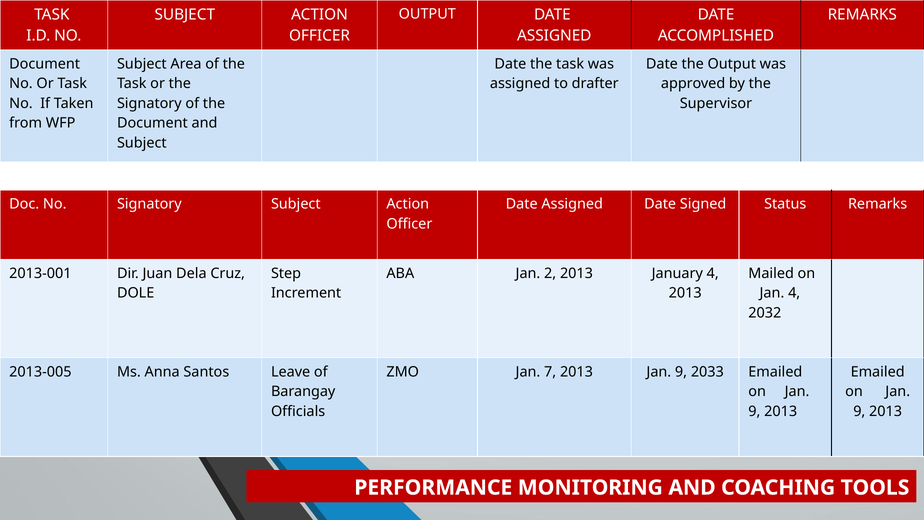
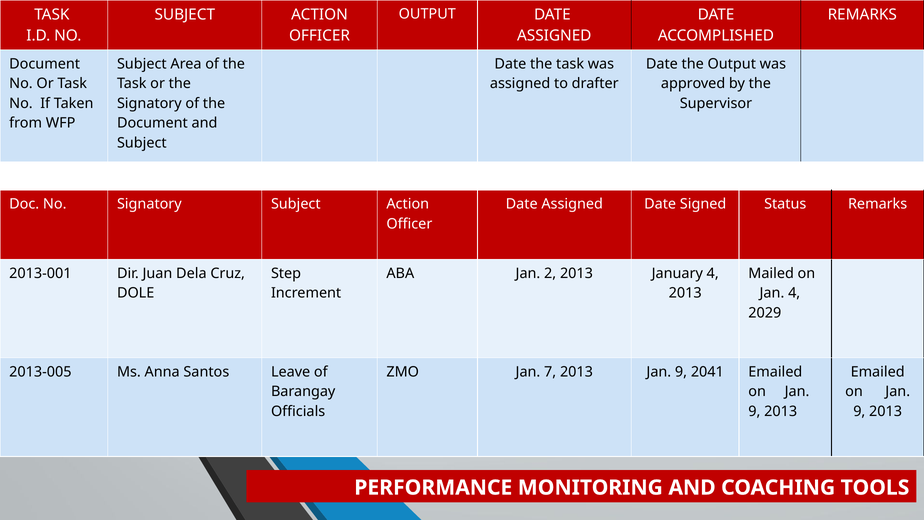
2032: 2032 -> 2029 (765, 313)
2033: 2033 -> 2041 (707, 372)
